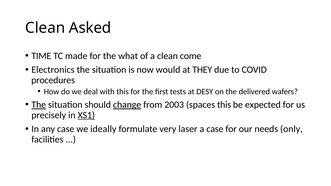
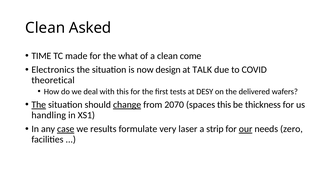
would: would -> design (168, 70)
THEY: THEY -> TALK (202, 70)
procedures: procedures -> theoretical (53, 80)
2003: 2003 -> 2070 (174, 105)
expected: expected -> thickness (263, 105)
precisely: precisely -> handling (49, 115)
XS1 underline: present -> none (86, 115)
case underline: none -> present (66, 129)
ideally: ideally -> results (103, 129)
a case: case -> strip (215, 129)
our underline: none -> present (246, 129)
only: only -> zero (291, 129)
